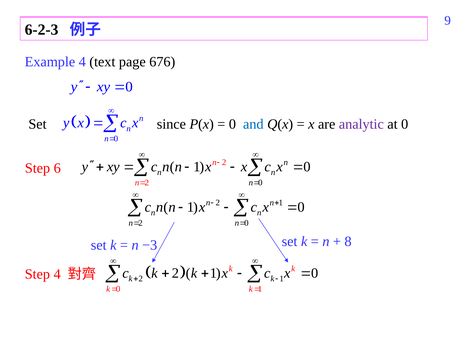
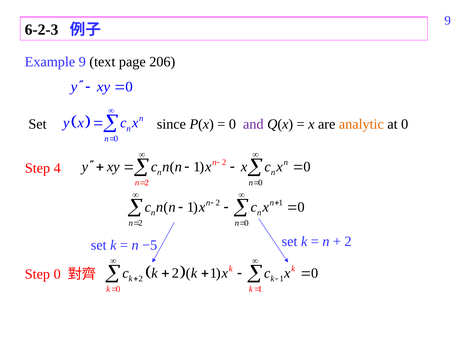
Example 4: 4 -> 9 (82, 62)
676: 676 -> 206 (162, 62)
and colour: blue -> purple (253, 124)
analytic colour: purple -> orange (361, 124)
6: 6 -> 4 (57, 168)
−3: −3 -> −5 (150, 245)
8: 8 -> 2 (348, 242)
Step 4: 4 -> 0 (57, 275)
